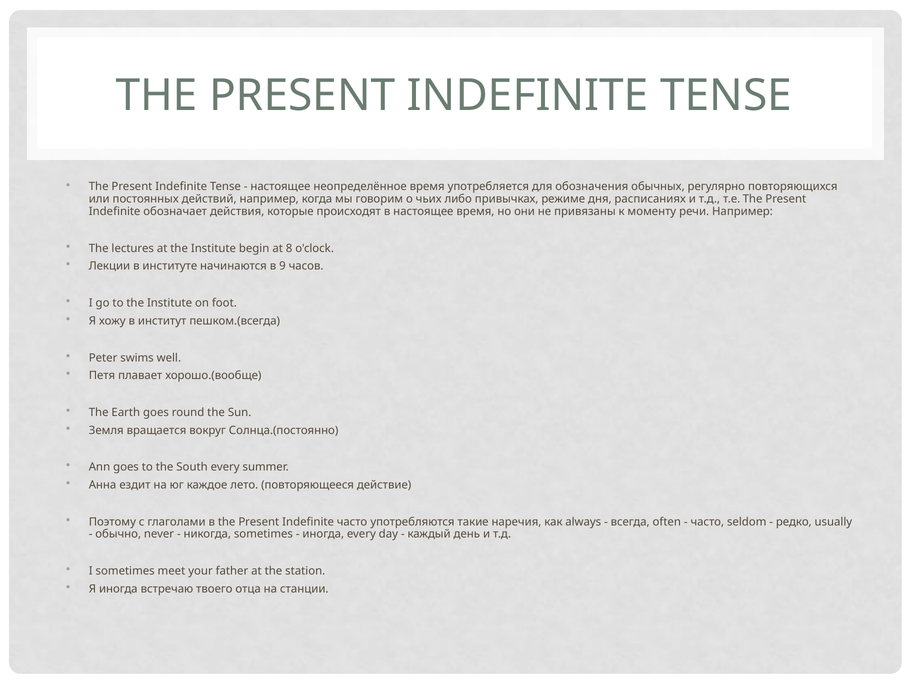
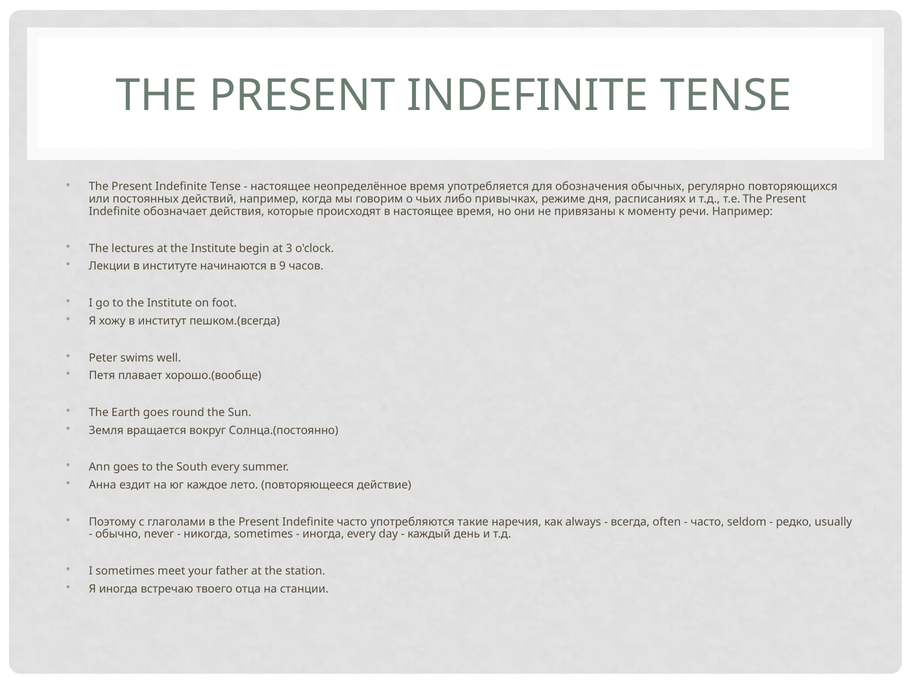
8: 8 -> 3 (289, 248)
